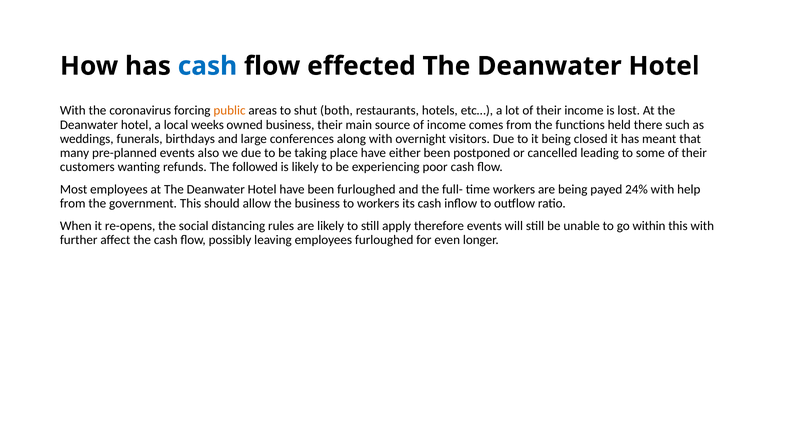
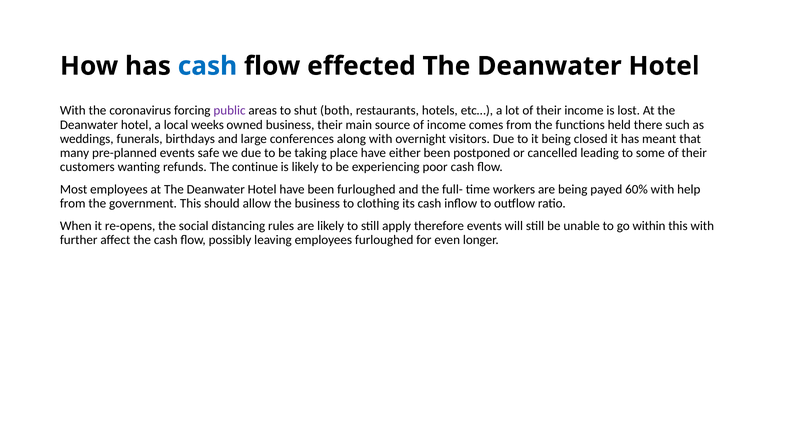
public colour: orange -> purple (230, 111)
also: also -> safe (209, 153)
followed: followed -> continue (255, 167)
24%: 24% -> 60% (637, 189)
to workers: workers -> clothing (378, 204)
